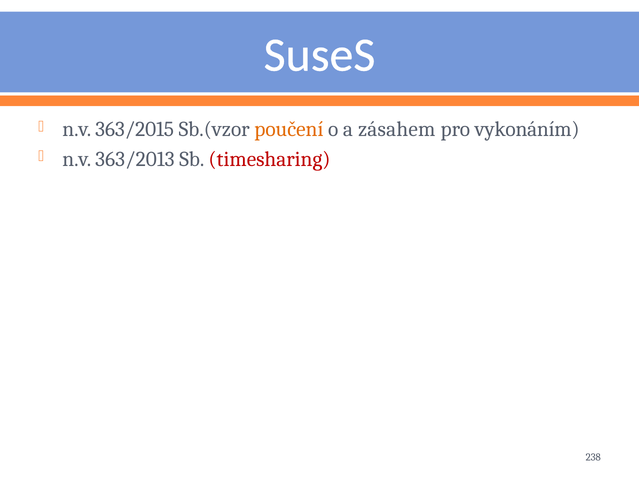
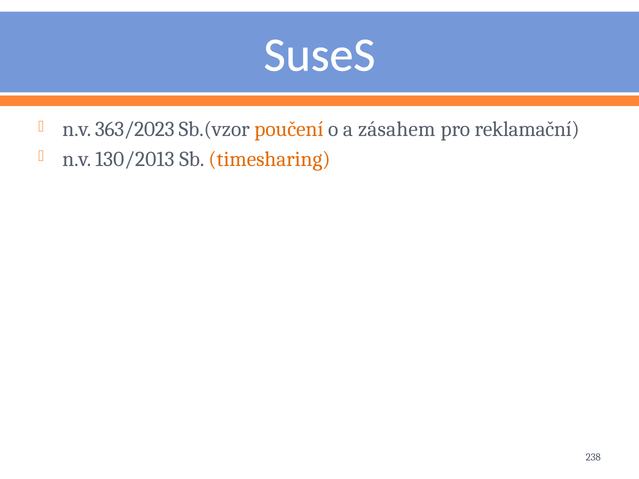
363/2015: 363/2015 -> 363/2023 (135, 129)
vykonáním: vykonáním -> reklamační (527, 129)
363/2013: 363/2013 -> 130/2013 (135, 159)
timesharing colour: red -> orange (269, 159)
